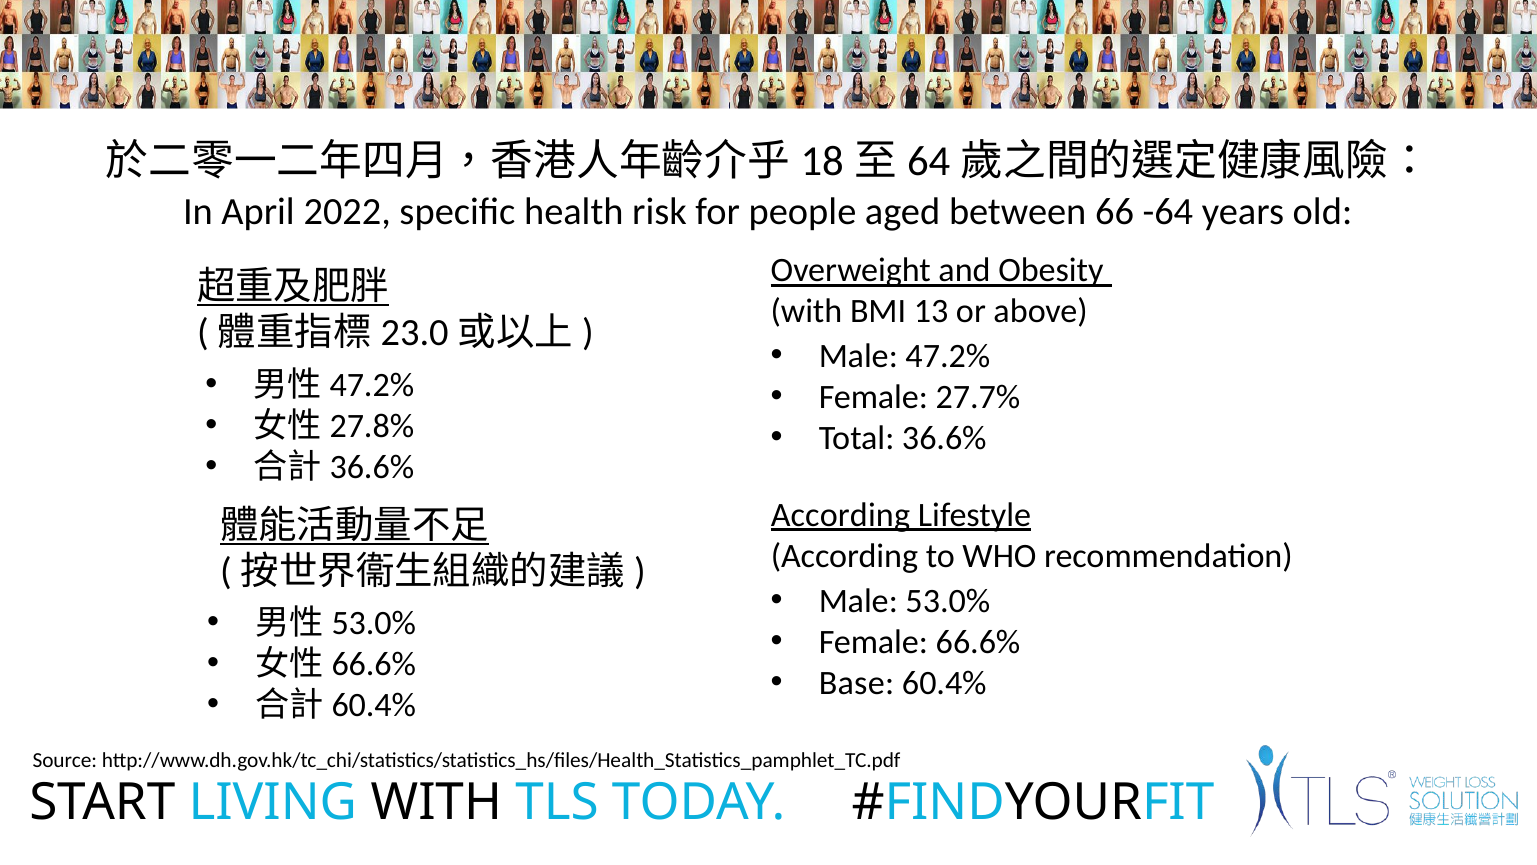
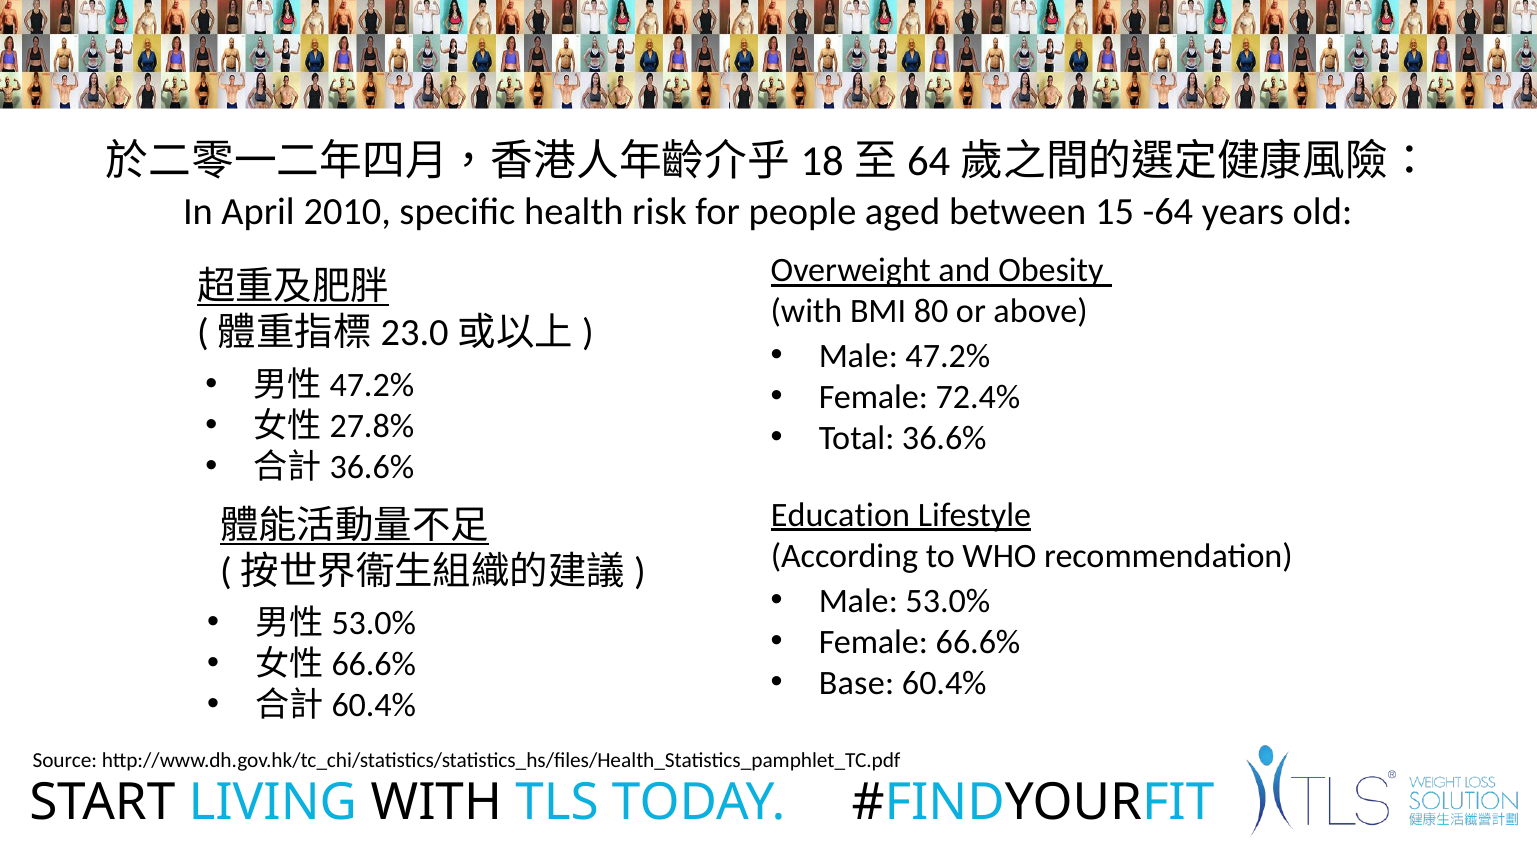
2022: 2022 -> 2010 (347, 211)
66: 66 -> 15 (1115, 211)
13: 13 -> 80 (931, 312)
27.7%: 27.7% -> 72.4% (978, 397)
According: According -> Education (840, 515)
